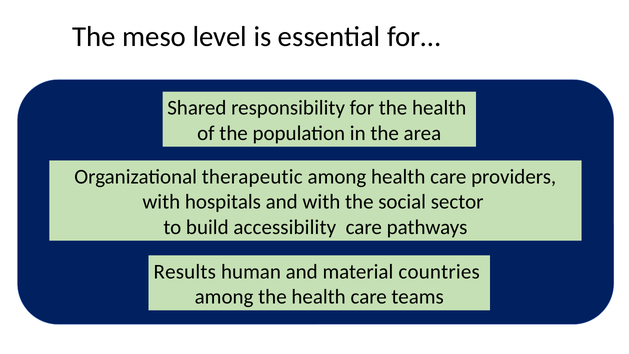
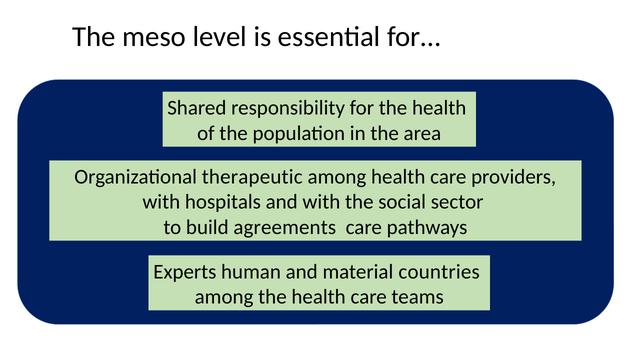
accessibility: accessibility -> agreements (285, 227)
Results: Results -> Experts (185, 272)
